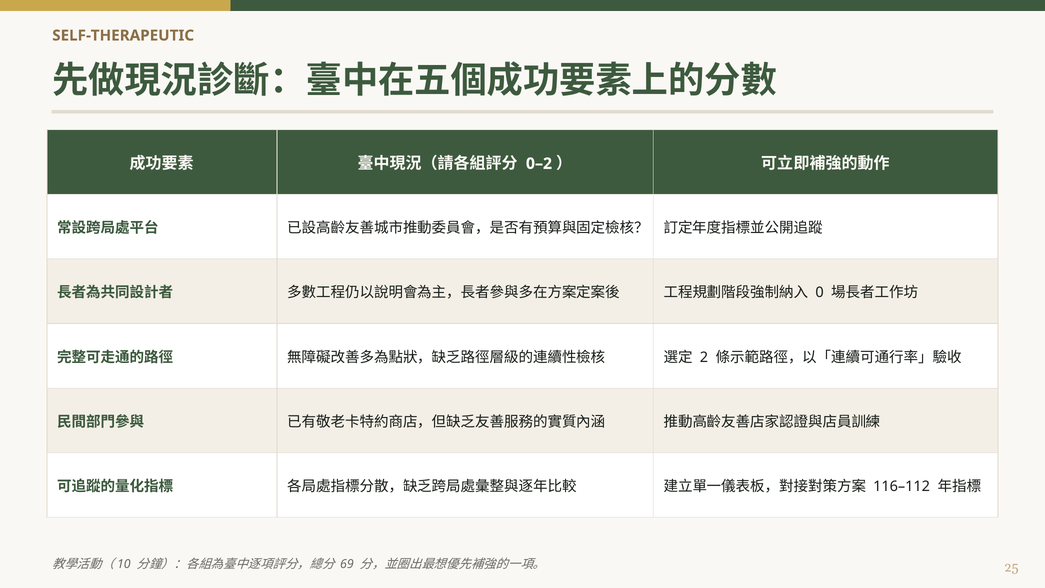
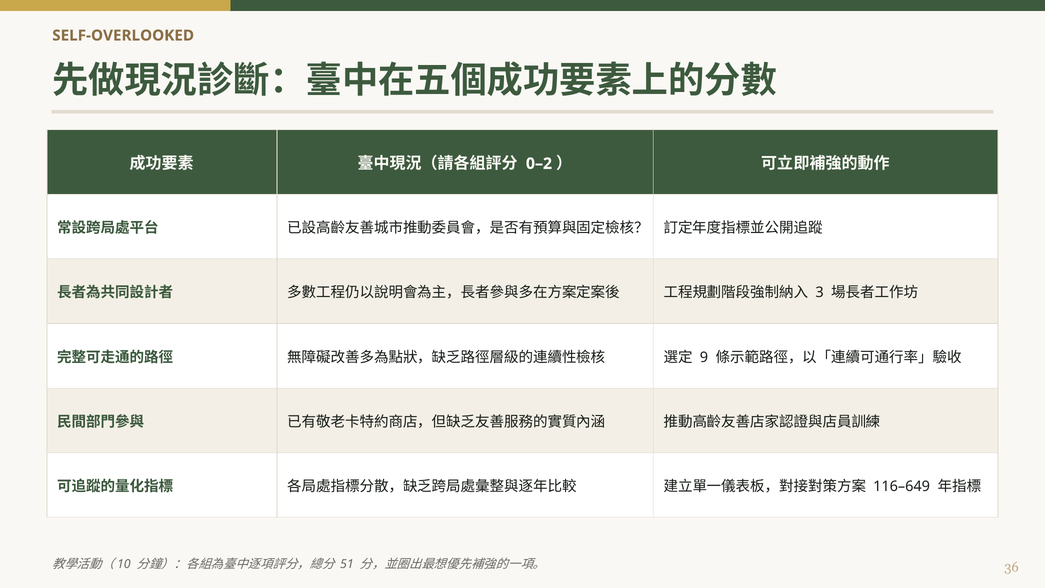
SELF-THERAPEUTIC: SELF-THERAPEUTIC -> SELF-OVERLOOKED (123, 36)
0: 0 -> 3 (820, 293)
2: 2 -> 9 (704, 357)
116–112: 116–112 -> 116–649 (902, 486)
69: 69 -> 51 (347, 564)
25: 25 -> 36 (1012, 567)
